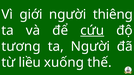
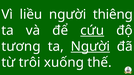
giới: giới -> liều (31, 15)
Người underline: none -> present (90, 47)
liều: liều -> trôi (30, 63)
